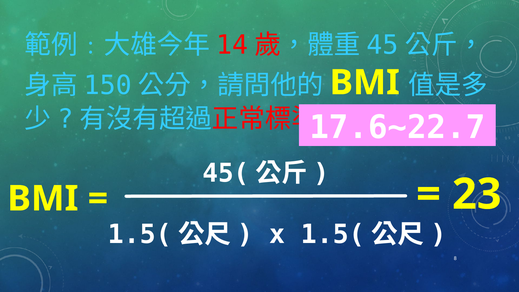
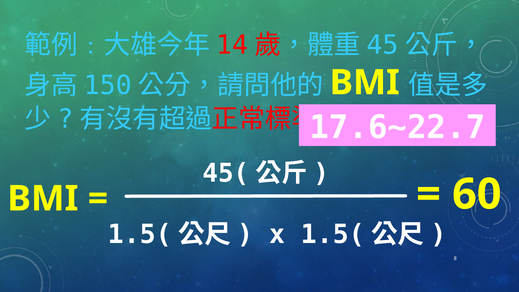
23: 23 -> 60 (477, 194)
